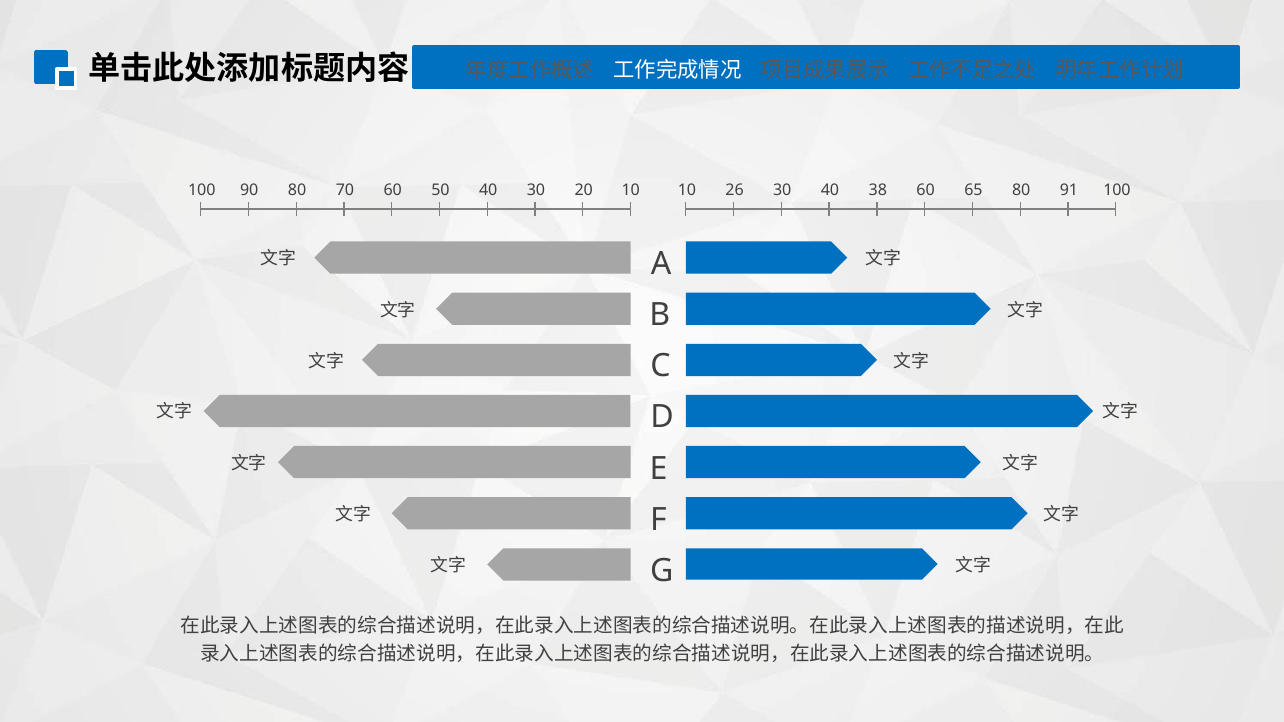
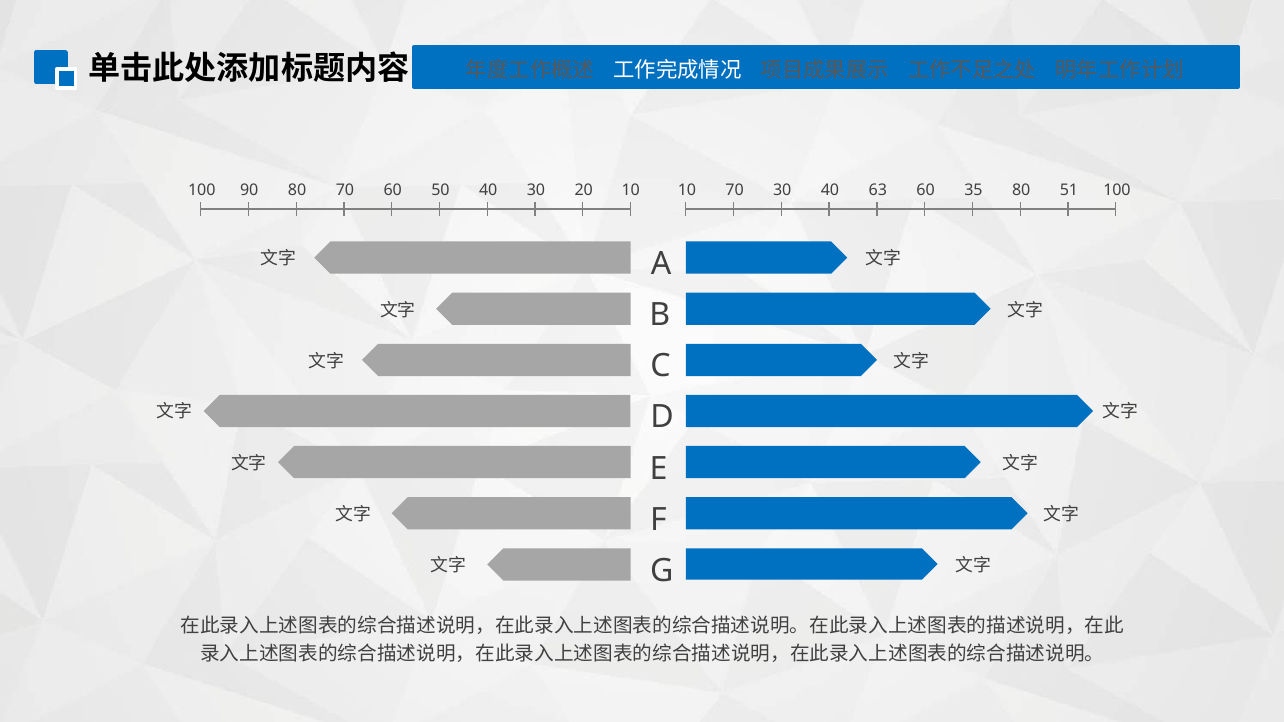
10 26: 26 -> 70 (735, 190)
38: 38 -> 63 (878, 190)
65: 65 -> 35 (973, 190)
91: 91 -> 51 (1069, 190)
